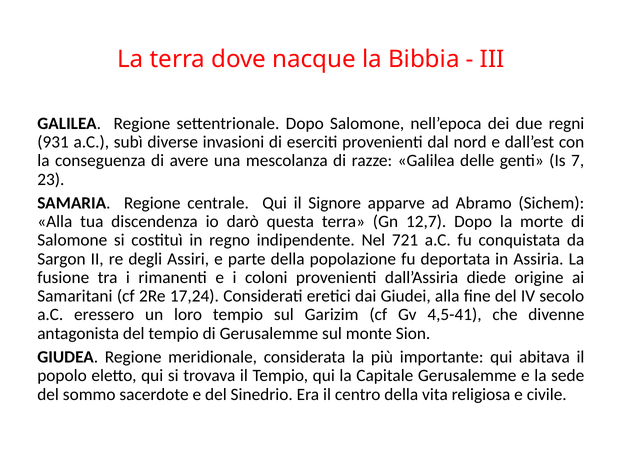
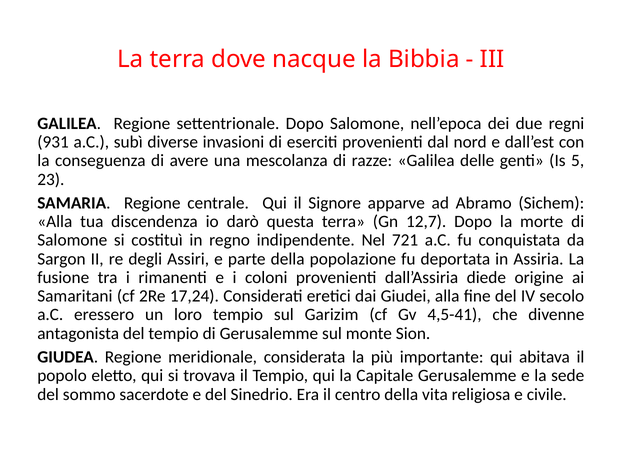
7: 7 -> 5 (578, 161)
